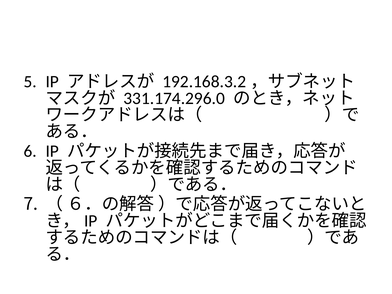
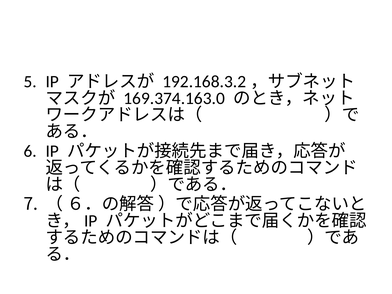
331.174.296.0: 331.174.296.0 -> 169.374.163.0 (174, 98)
